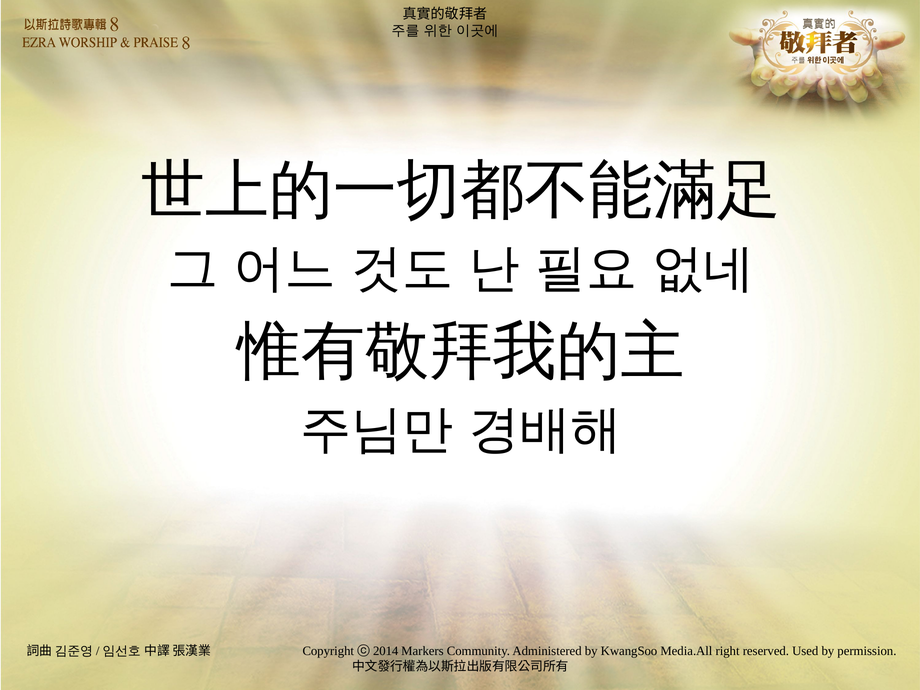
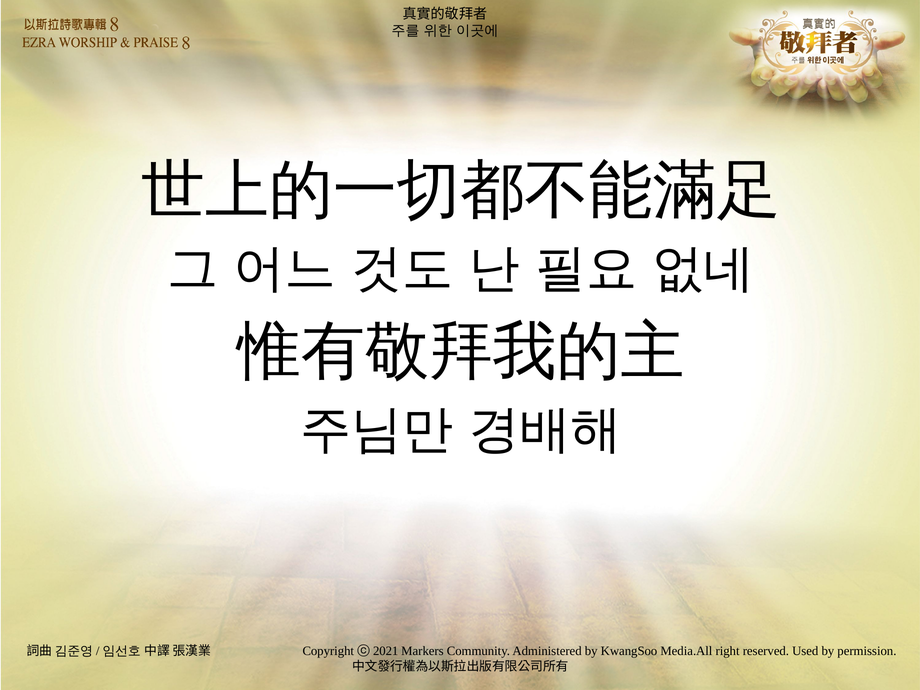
2014: 2014 -> 2021 (386, 651)
